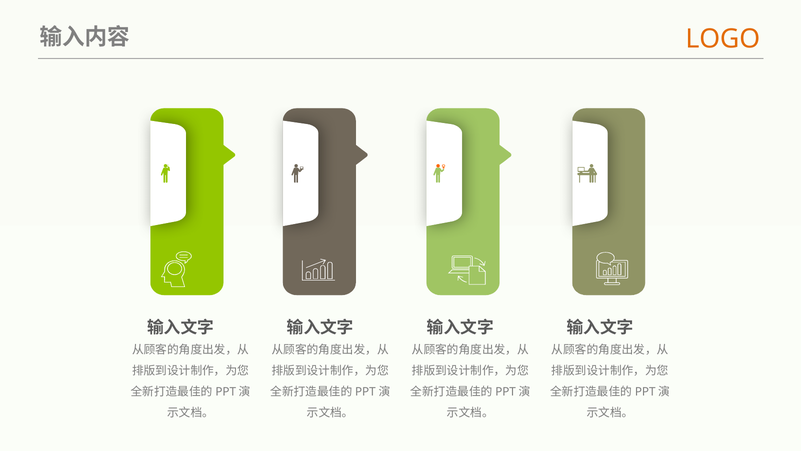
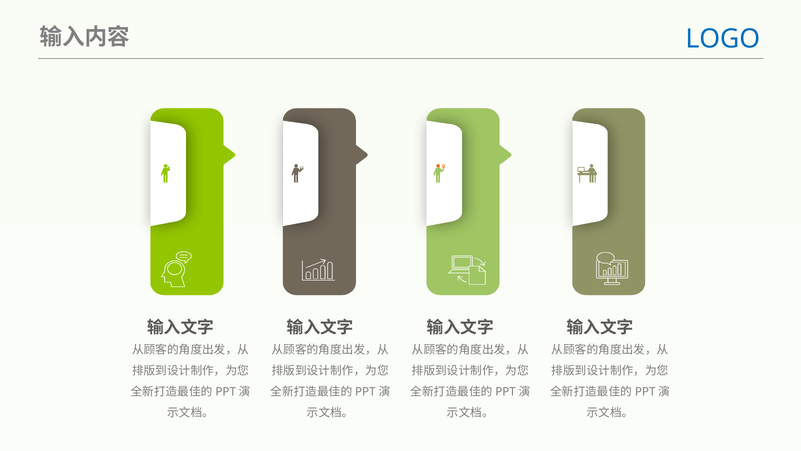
LOGO colour: orange -> blue (723, 39)
